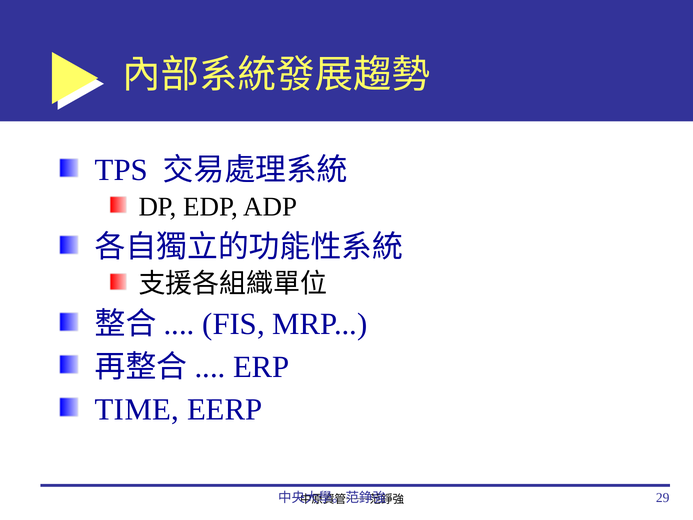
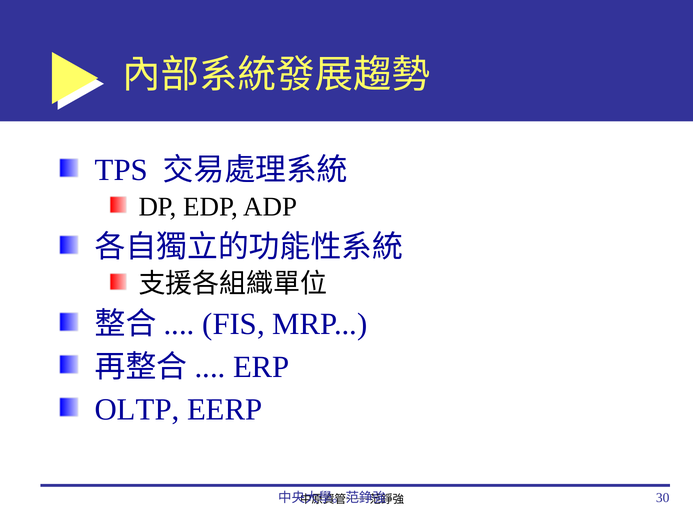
TIME: TIME -> OLTP (137, 409)
29: 29 -> 30 (663, 498)
